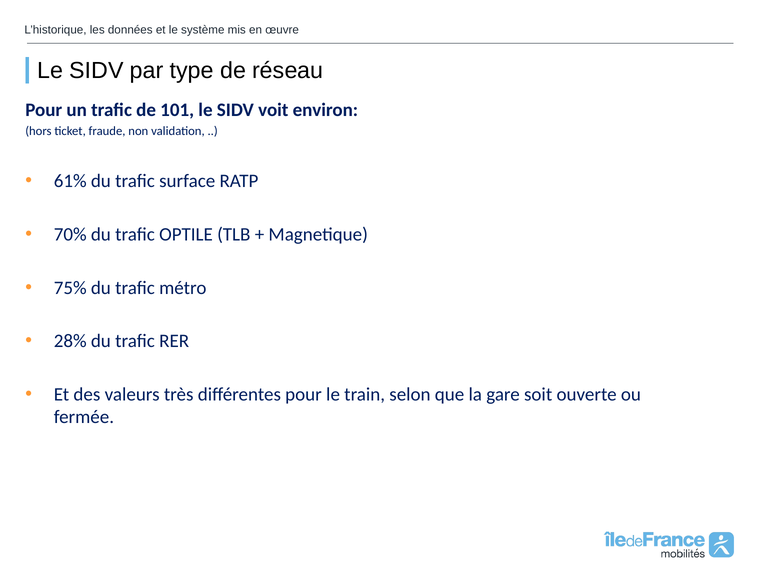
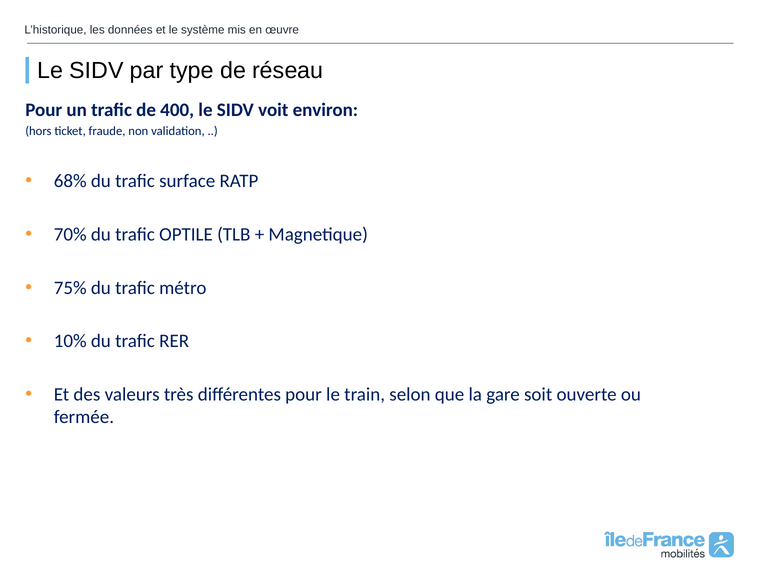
101: 101 -> 400 (177, 110)
61%: 61% -> 68% (70, 181)
28%: 28% -> 10% (70, 341)
